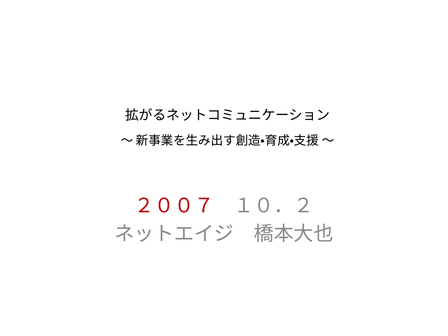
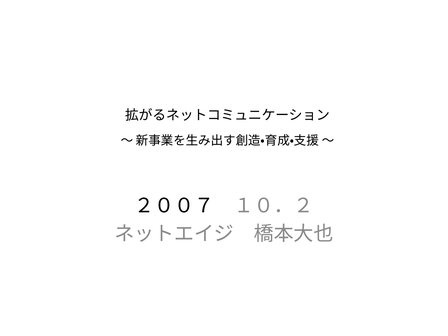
２００７ colour: red -> black (174, 206)
